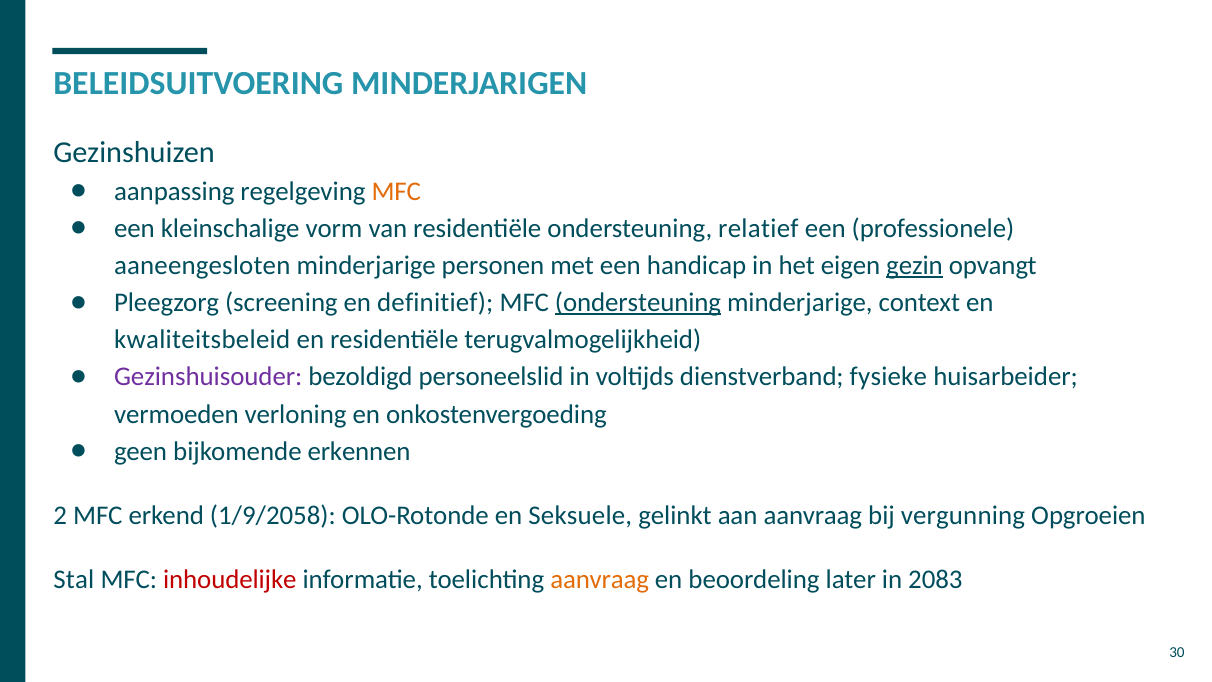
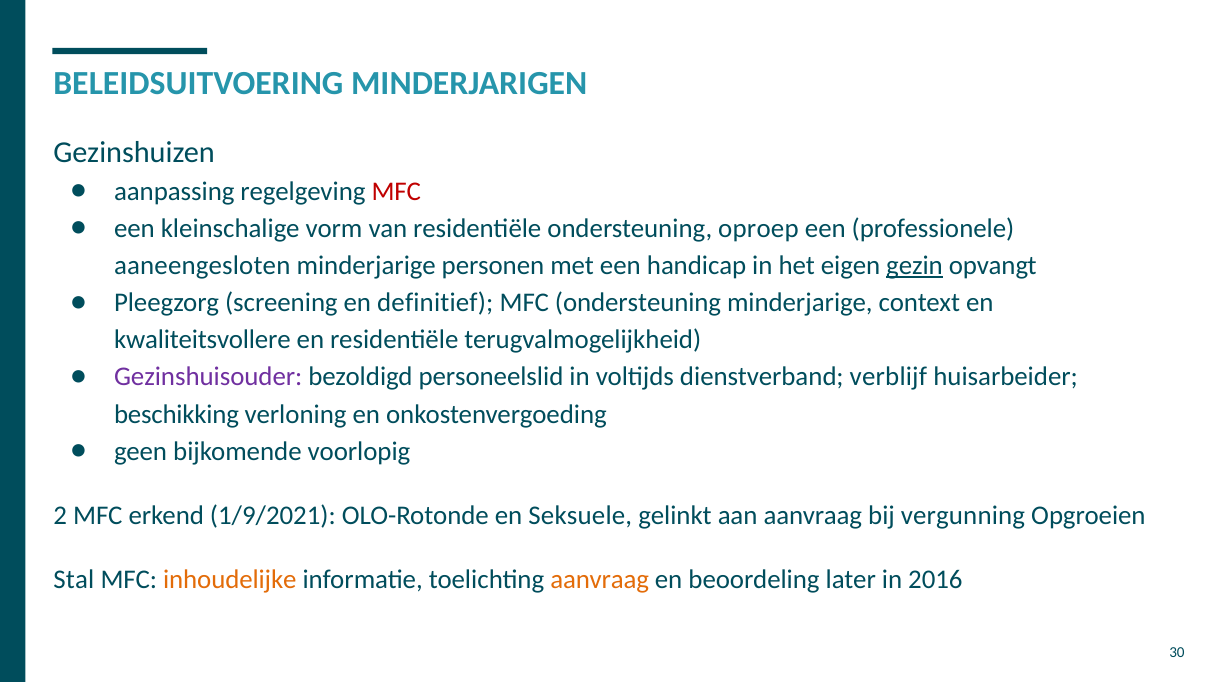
MFC colour: orange -> red (396, 191)
relatief: relatief -> oproep (758, 228)
ondersteuning underline: present -> none (638, 303)
kwaliteitsbeleid: kwaliteitsbeleid -> kwaliteitsvollere (202, 340)
fysieke: fysieke -> verblijf (888, 377)
vermoeden: vermoeden -> beschikking (177, 414)
erkennen: erkennen -> voorlopig (359, 451)
1/9/2058: 1/9/2058 -> 1/9/2021 (273, 515)
inhoudelijke colour: red -> orange (230, 579)
2083: 2083 -> 2016 (935, 579)
